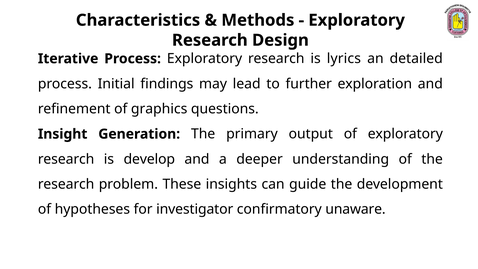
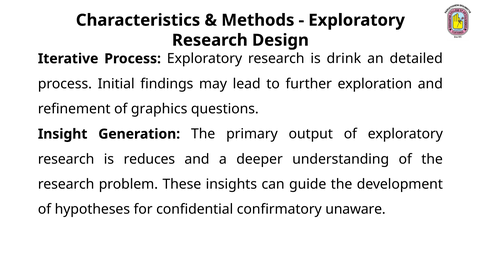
lyrics: lyrics -> drink (344, 59)
develop: develop -> reduces (149, 159)
investigator: investigator -> confidential (195, 209)
